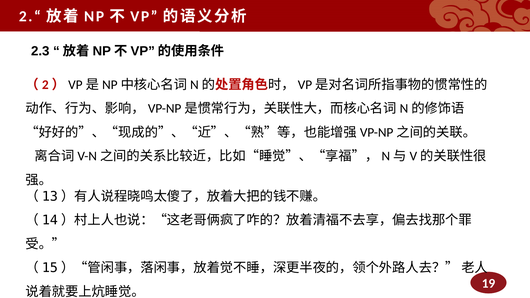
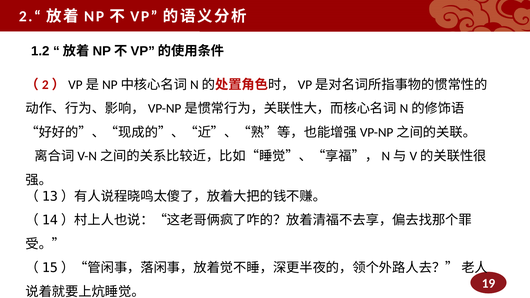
2.3: 2.3 -> 1.2 (40, 51)
